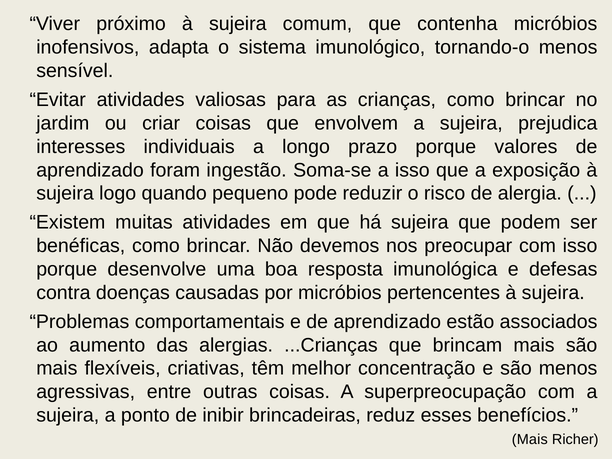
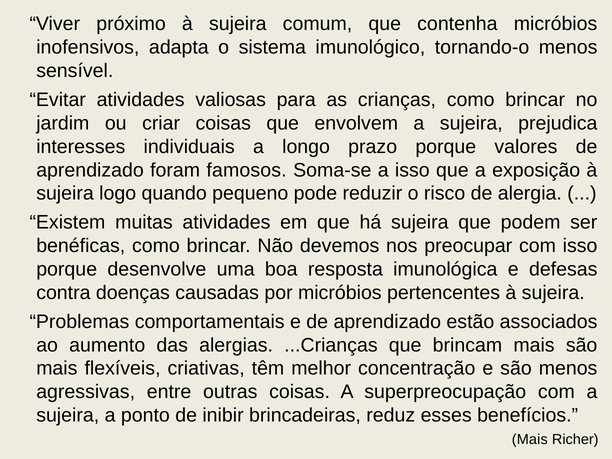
ingestão: ingestão -> famosos (247, 170)
